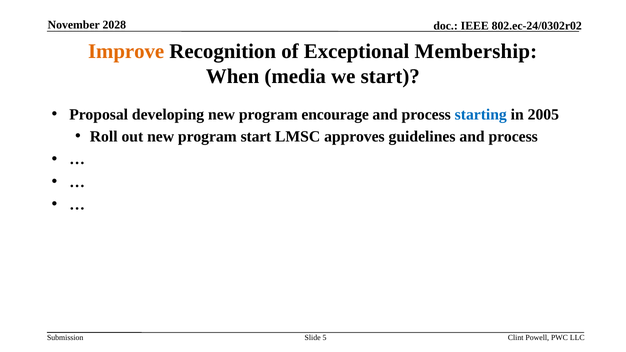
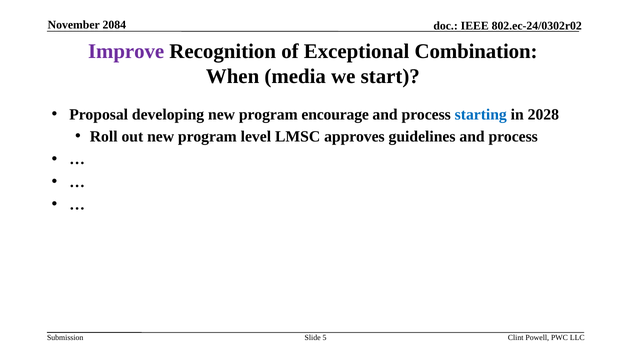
2028: 2028 -> 2084 (114, 25)
Improve colour: orange -> purple (126, 51)
Membership: Membership -> Combination (476, 51)
2005: 2005 -> 2028 (543, 115)
program start: start -> level (256, 137)
